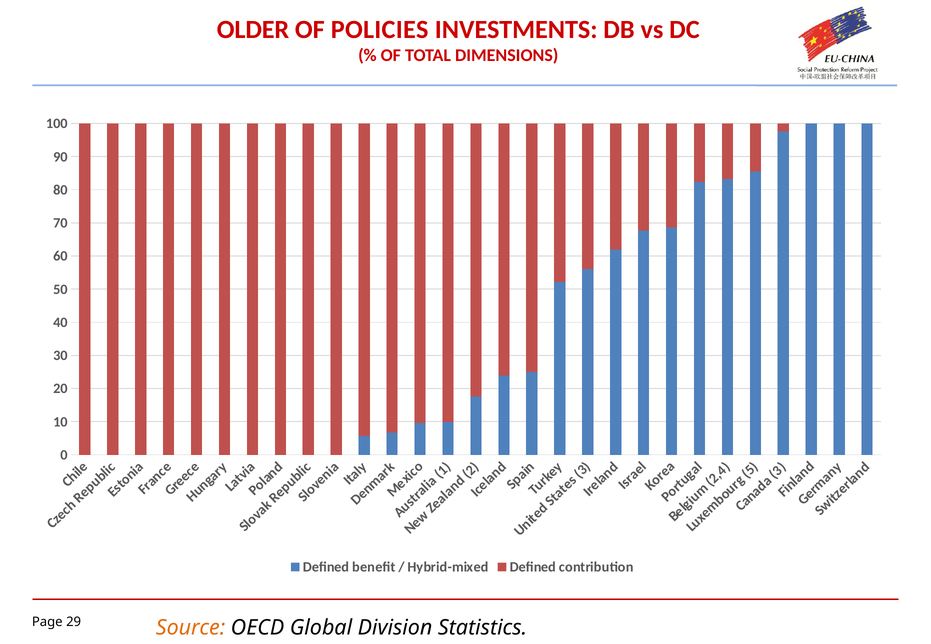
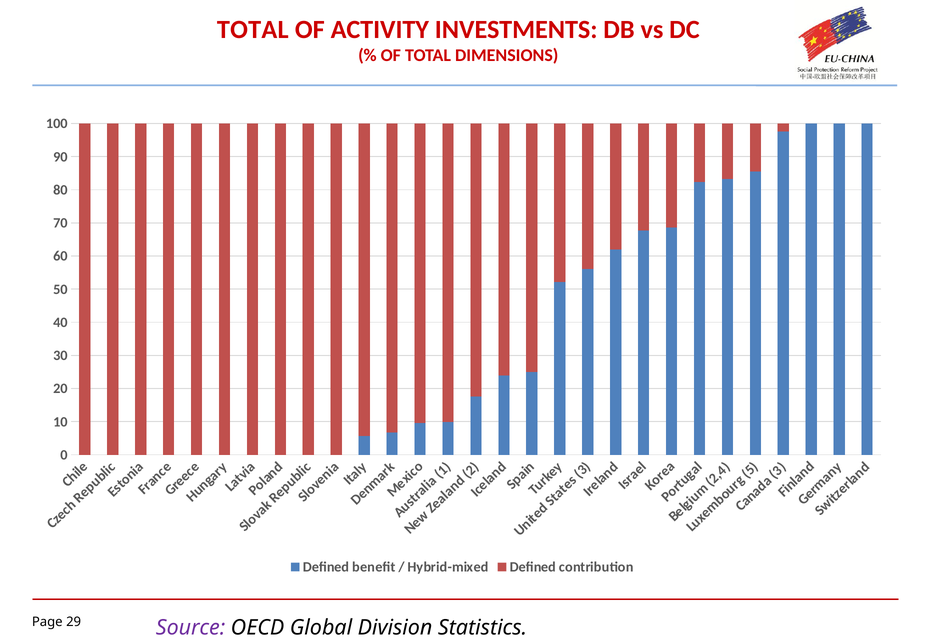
OLDER: OLDER -> TOTAL (253, 29)
POLICIES: POLICIES -> ACTIVITY (380, 29)
Source colour: orange -> purple (191, 628)
